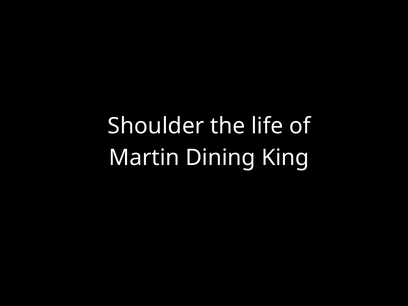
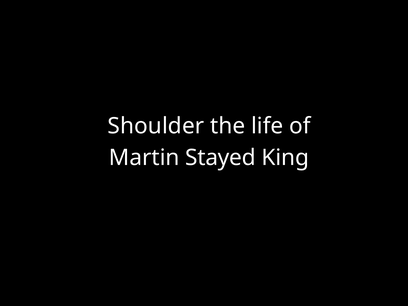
Dining: Dining -> Stayed (221, 158)
